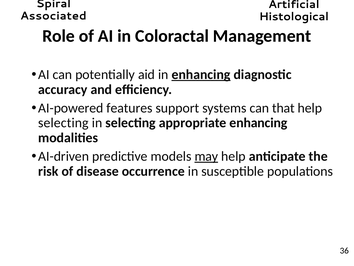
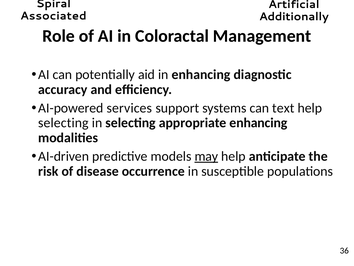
Histological: Histological -> Additionally (294, 17)
enhancing underline: present -> none (201, 74)
features: features -> services (129, 108)
that: that -> text (283, 108)
